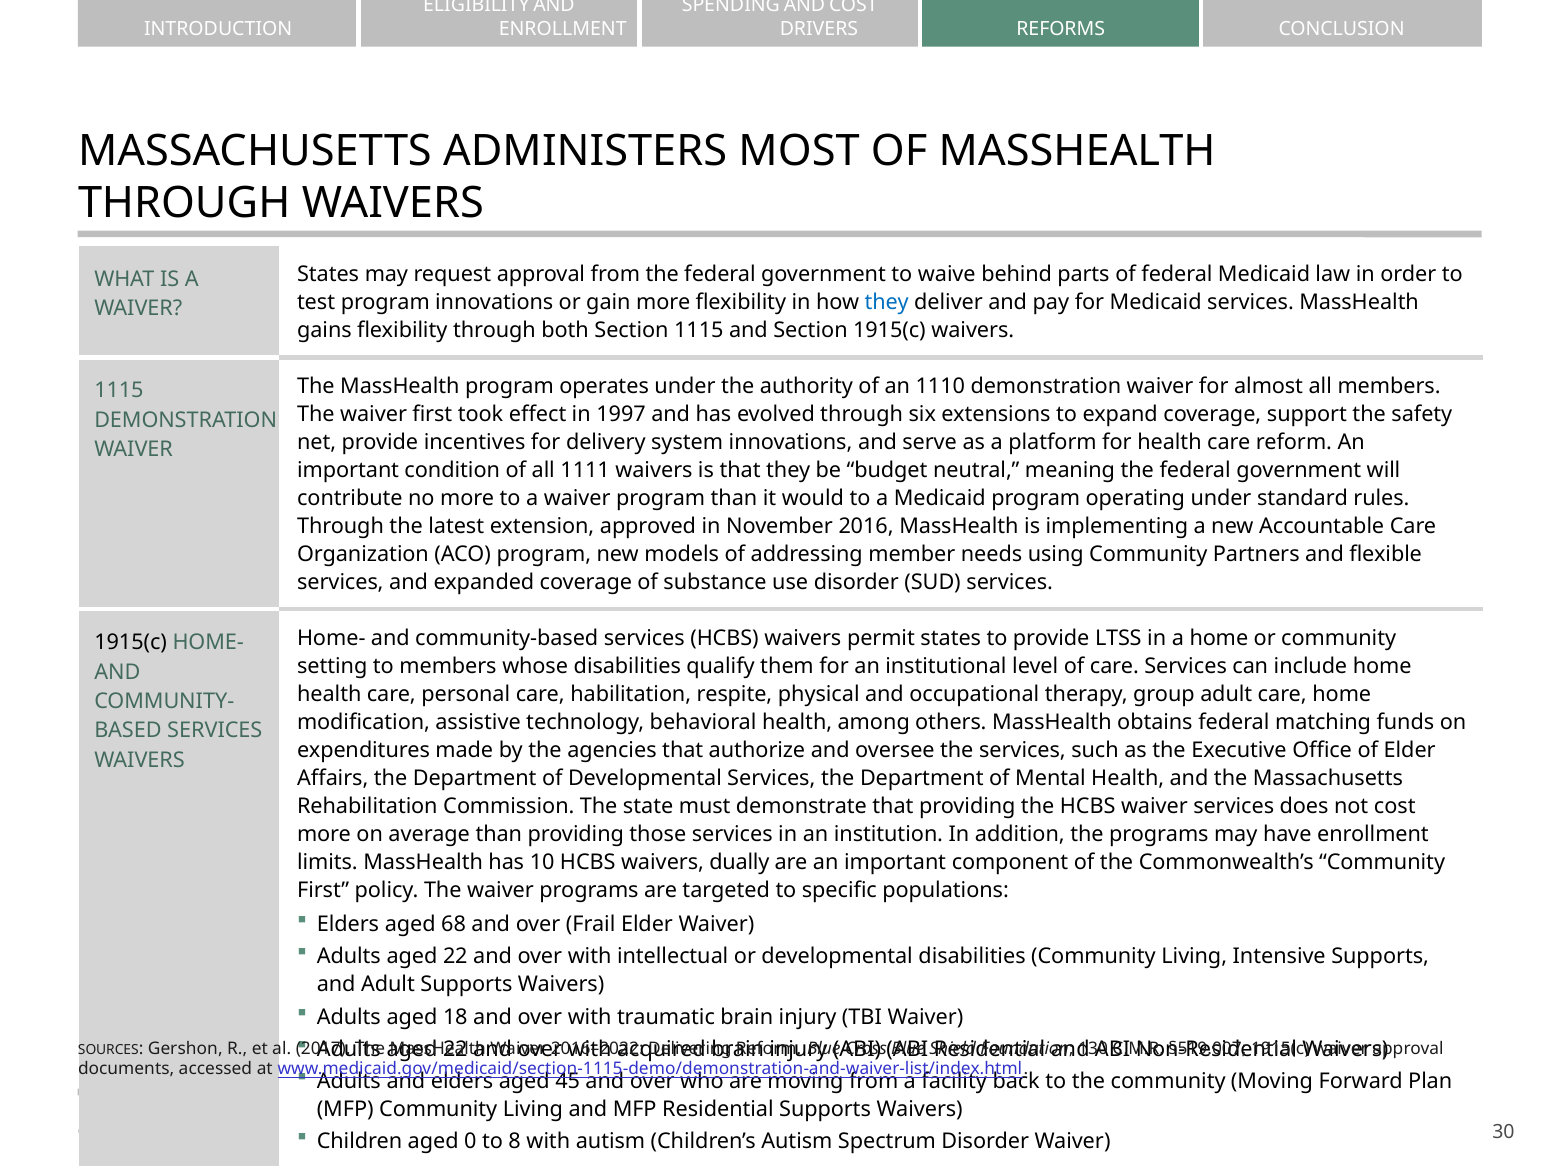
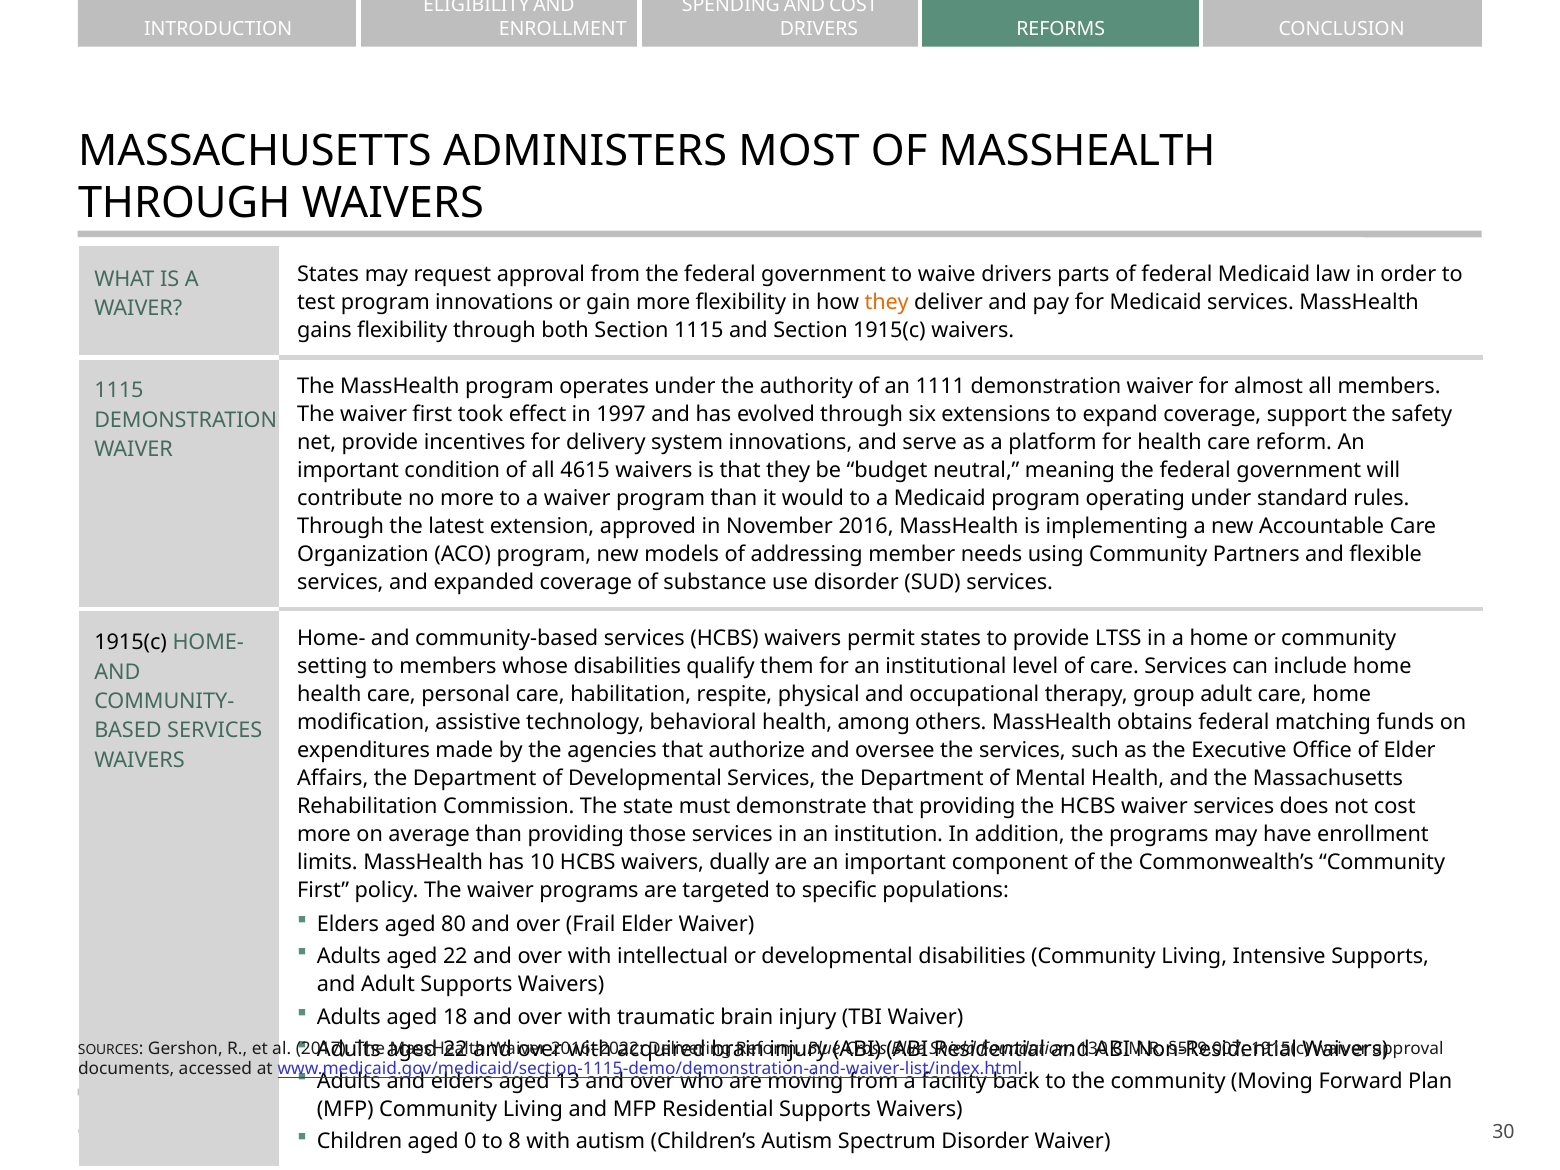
waive behind: behind -> drivers (1017, 275)
they colour: blue -> orange (887, 303)
1110: 1110 -> 1111 (940, 387)
1111: 1111 -> 4615 (585, 471)
68: 68 -> 80 (454, 924)
45: 45 -> 13 (568, 1081)
